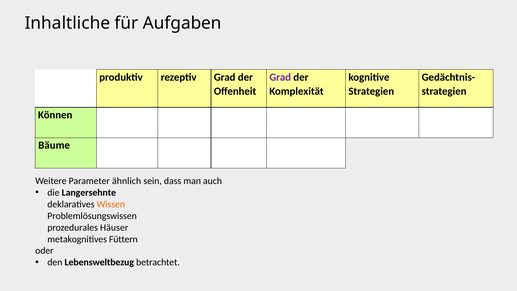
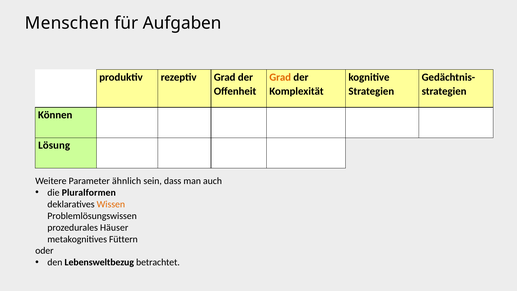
Inhaltliche: Inhaltliche -> Menschen (67, 23)
Grad colour: purple -> orange (280, 77)
Bäume: Bäume -> Lösung (54, 145)
Langersehnte: Langersehnte -> Pluralformen (89, 192)
